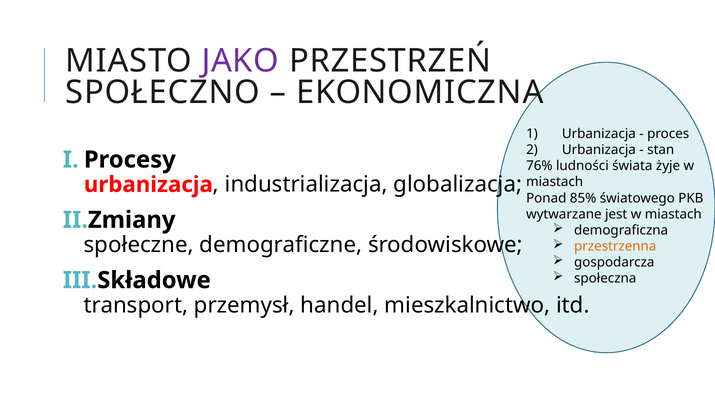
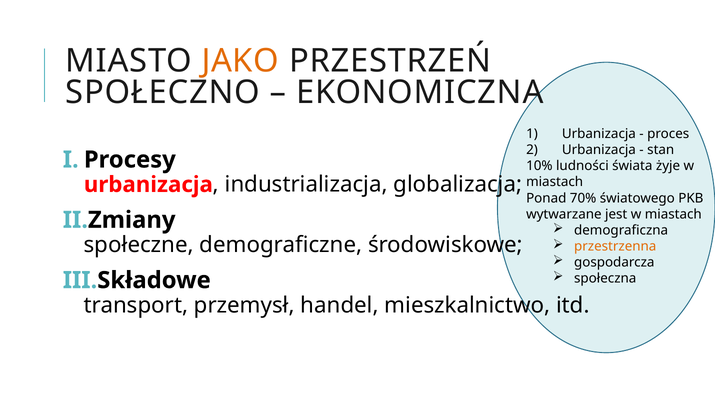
JAKO colour: purple -> orange (240, 61)
76%: 76% -> 10% (539, 166)
85%: 85% -> 70% (583, 198)
